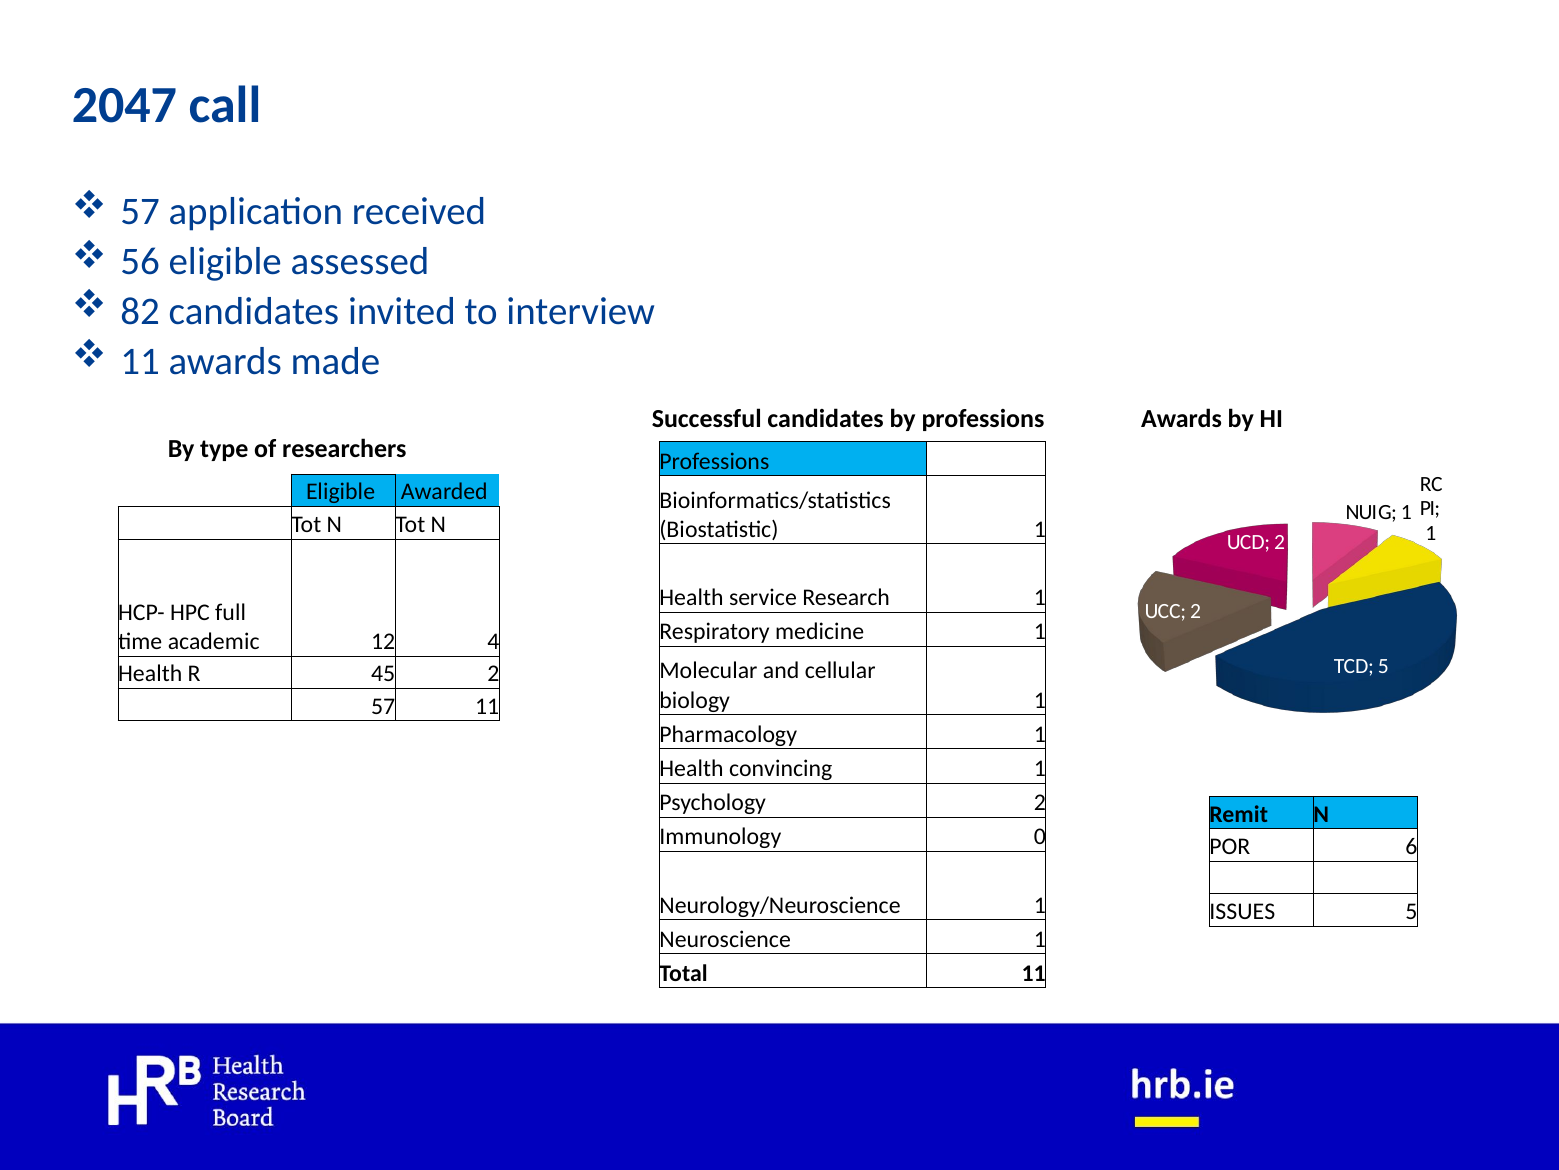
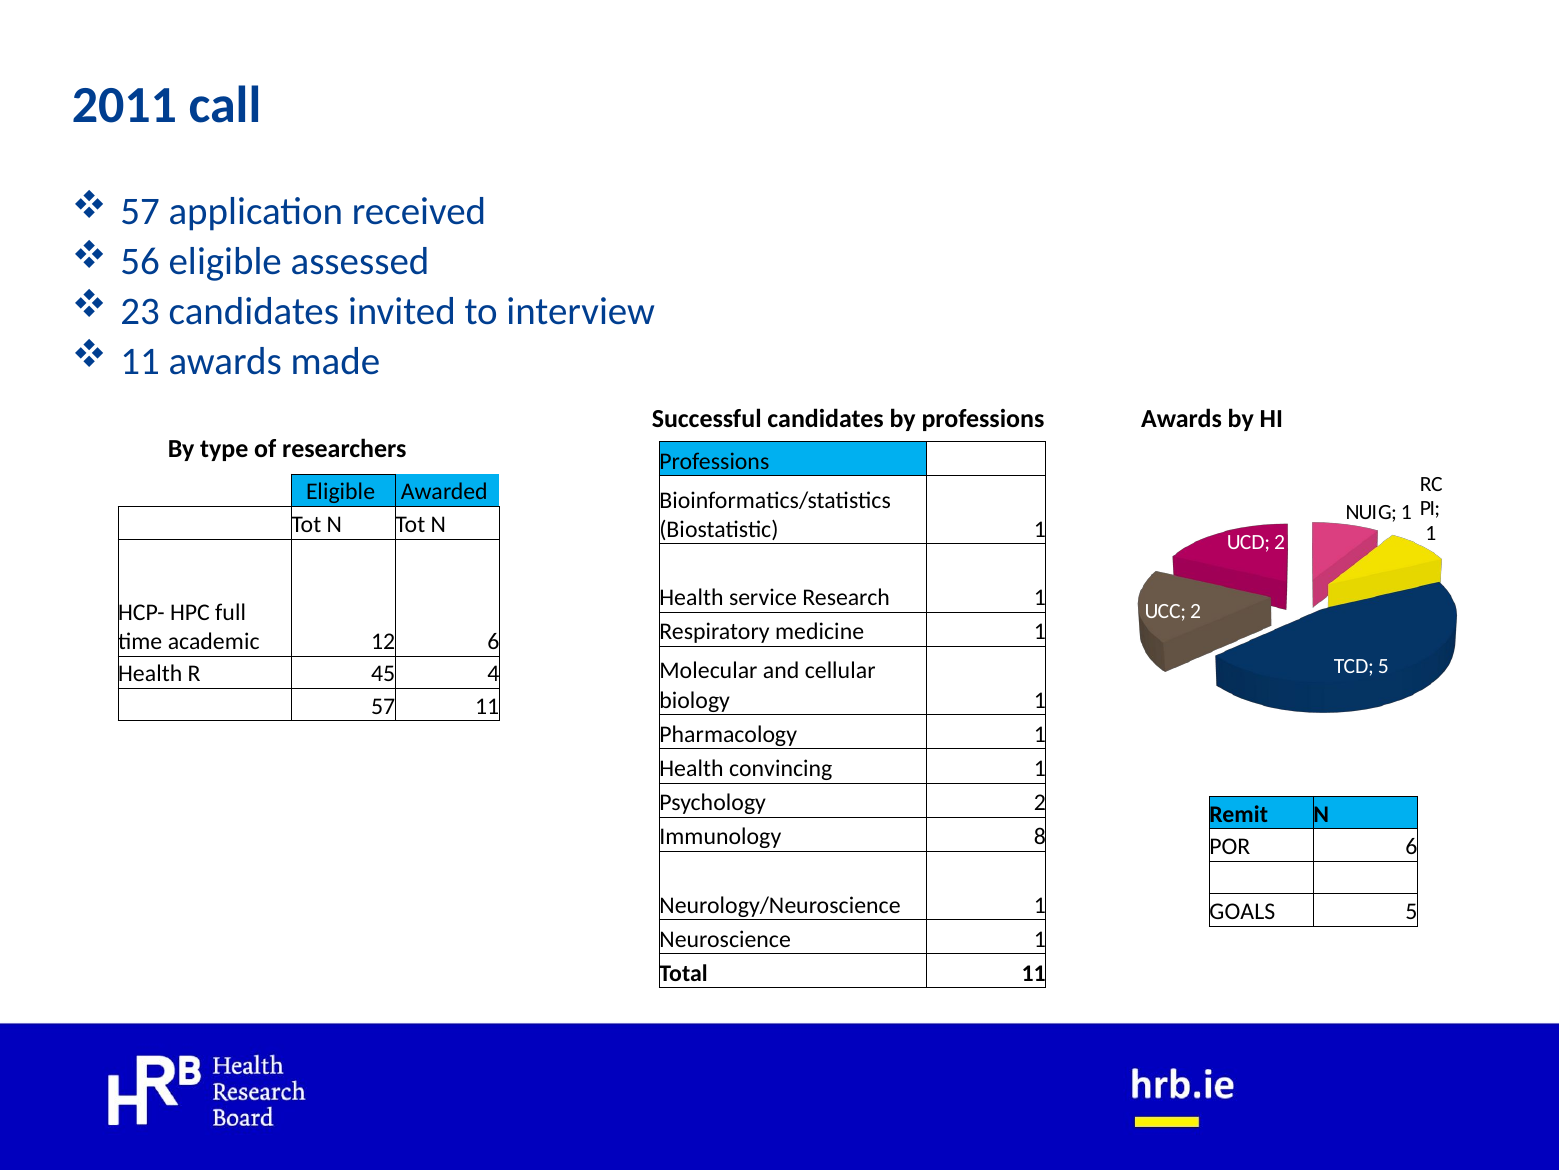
2047: 2047 -> 2011 (124, 105)
82: 82 -> 23 (140, 311)
12 4: 4 -> 6 (493, 641)
45 2: 2 -> 4 (493, 674)
0: 0 -> 8 (1040, 836)
ISSUES: ISSUES -> GOALS (1242, 911)
